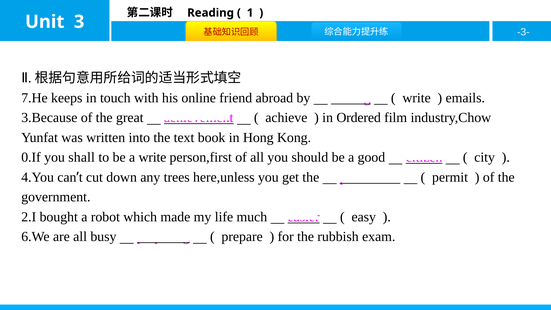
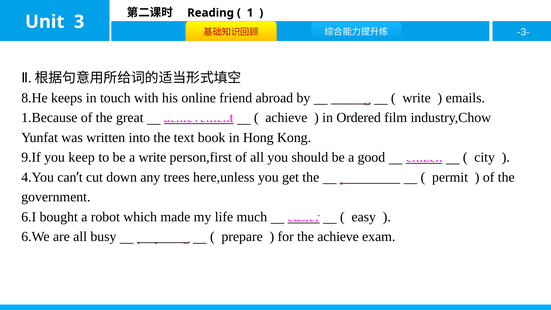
7.He: 7.He -> 8.He (34, 98)
3.Because: 3.Because -> 1.Because (49, 118)
0.If: 0.If -> 9.If (31, 157)
shall: shall -> keep (82, 157)
2.I: 2.I -> 6.I (29, 217)
the rubbish: rubbish -> achieve (338, 237)
